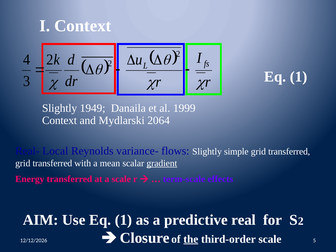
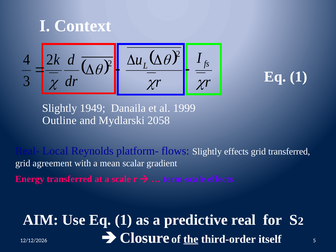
Context: Context -> Outline (59, 120)
2064: 2064 -> 2058 (159, 120)
variance-: variance- -> platform- (137, 151)
Slightly simple: simple -> effects (236, 152)
transferred: transferred -> agreement (52, 163)
gradient underline: present -> none (162, 163)
third-order scale: scale -> itself (270, 239)
